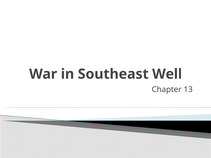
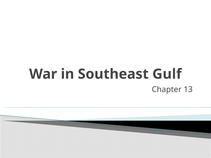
Well: Well -> Gulf (167, 74)
